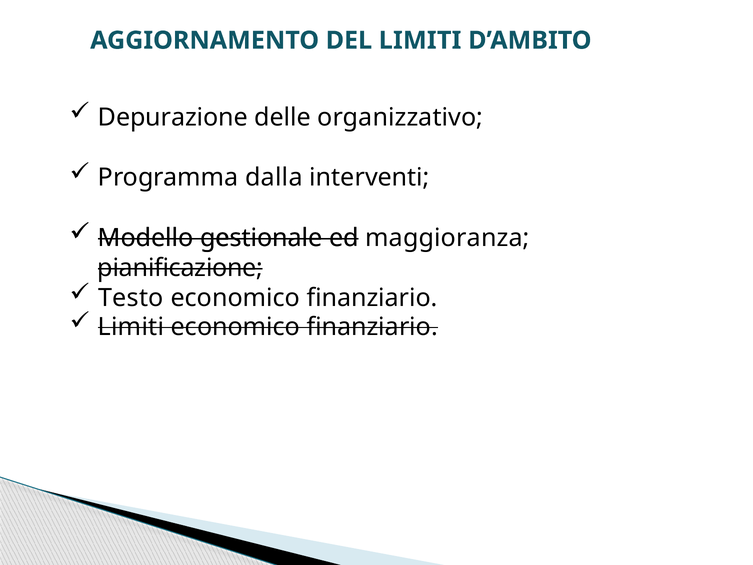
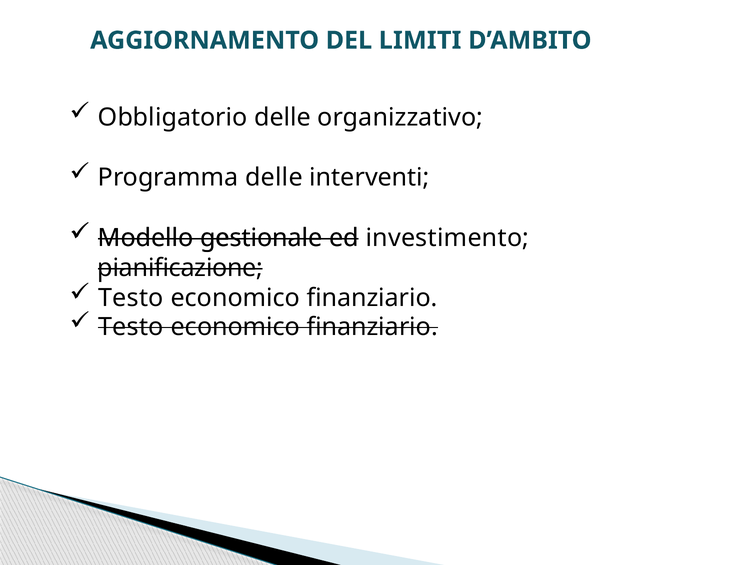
Depurazione: Depurazione -> Obbligatorio (173, 117)
Programma dalla: dalla -> delle (274, 177)
maggioranza: maggioranza -> investimento (447, 238)
Limiti: Limiti -> Testo (131, 327)
